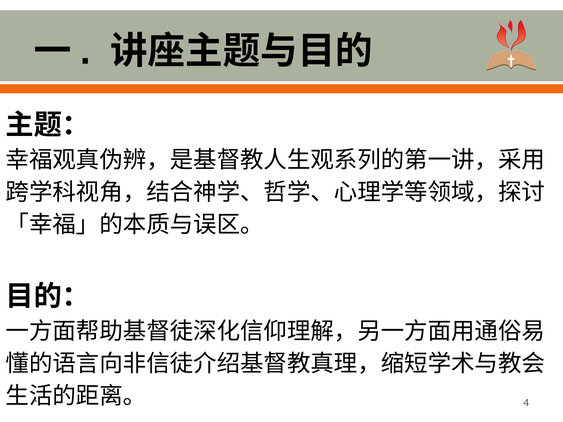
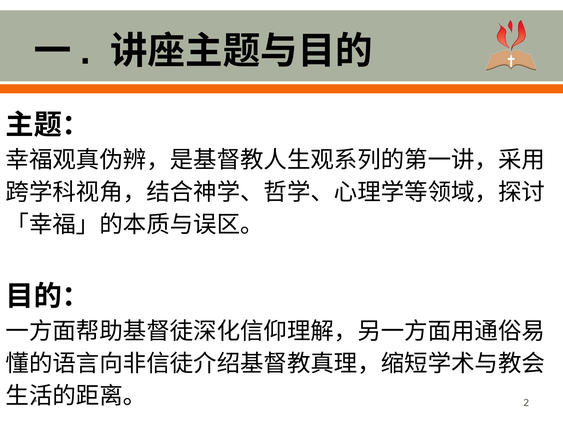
4: 4 -> 2 (526, 403)
